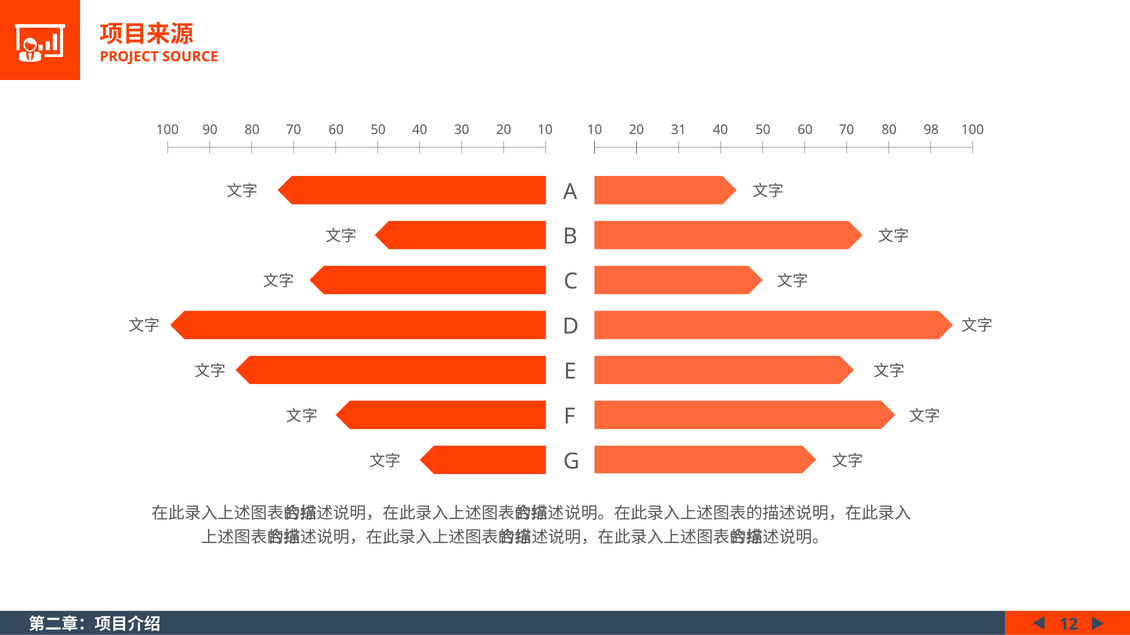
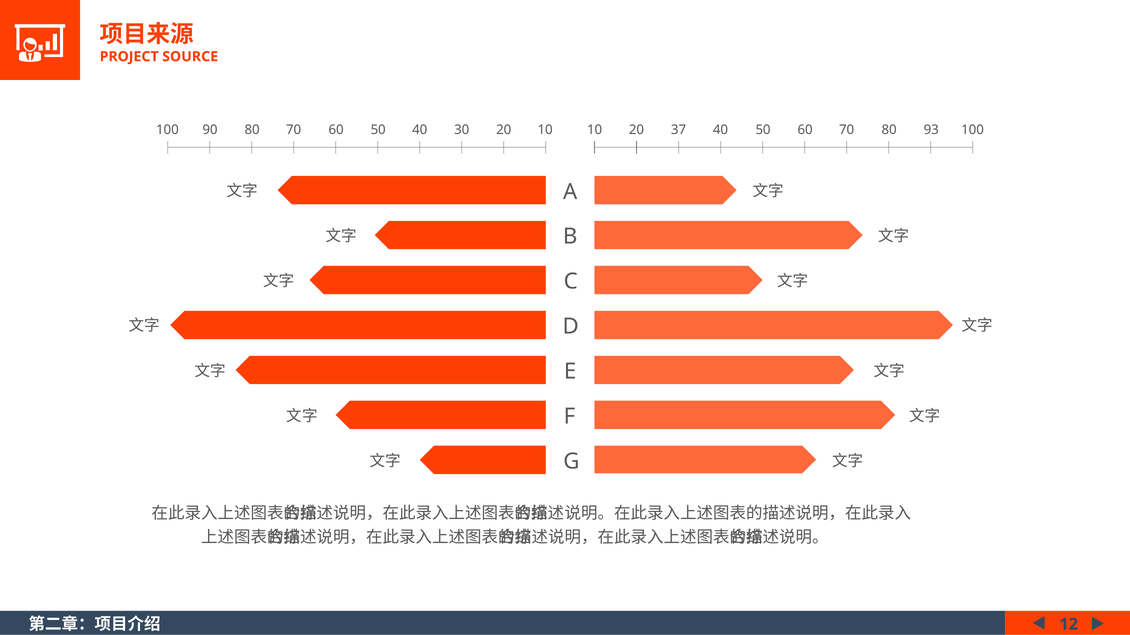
31: 31 -> 37 (679, 130)
98: 98 -> 93 (931, 130)
